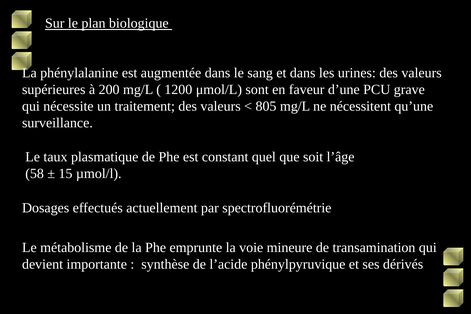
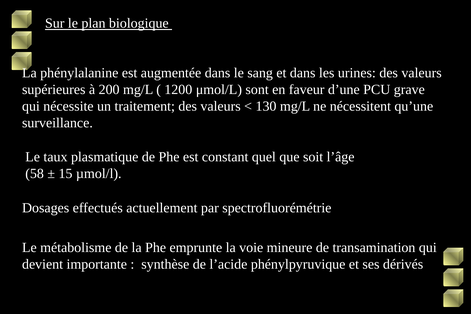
805: 805 -> 130 (266, 106)
